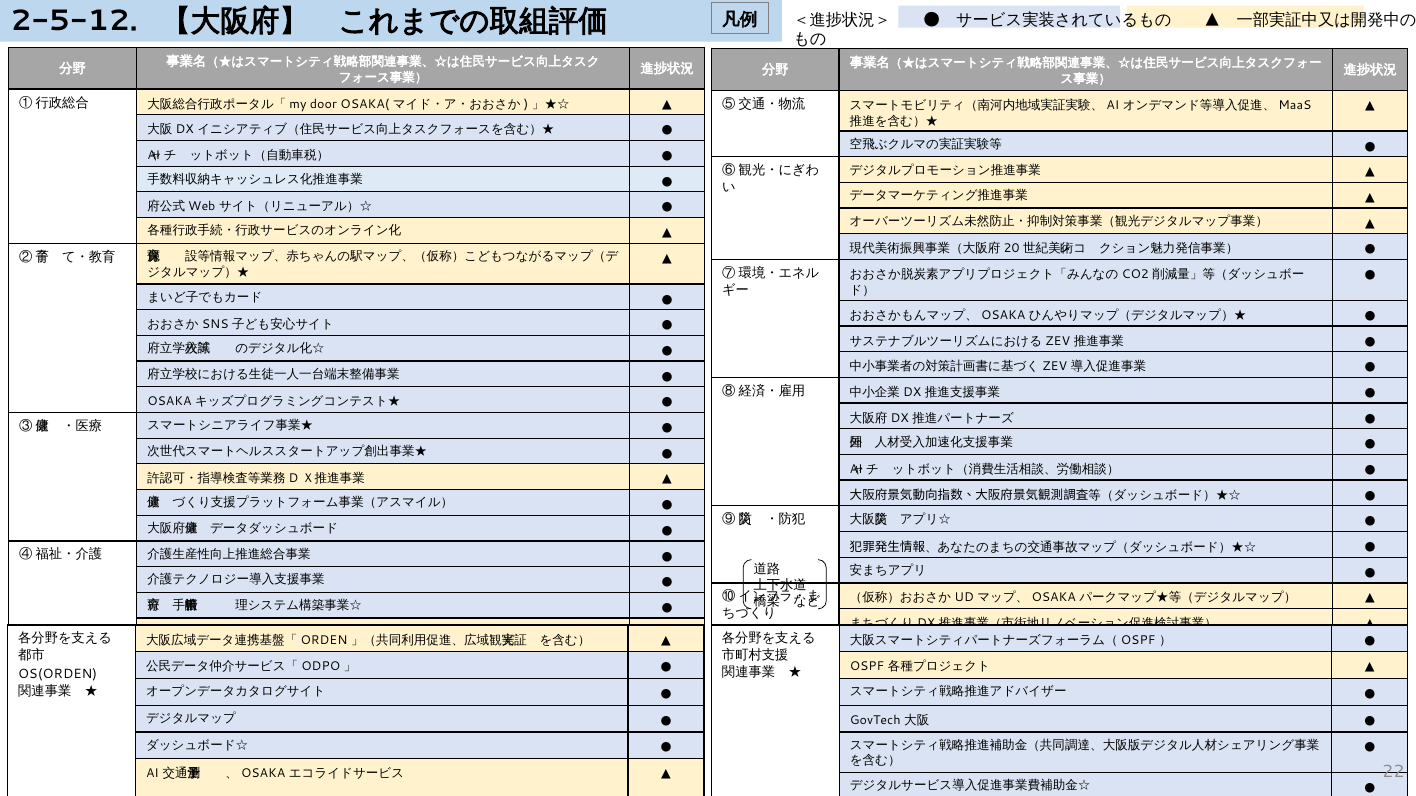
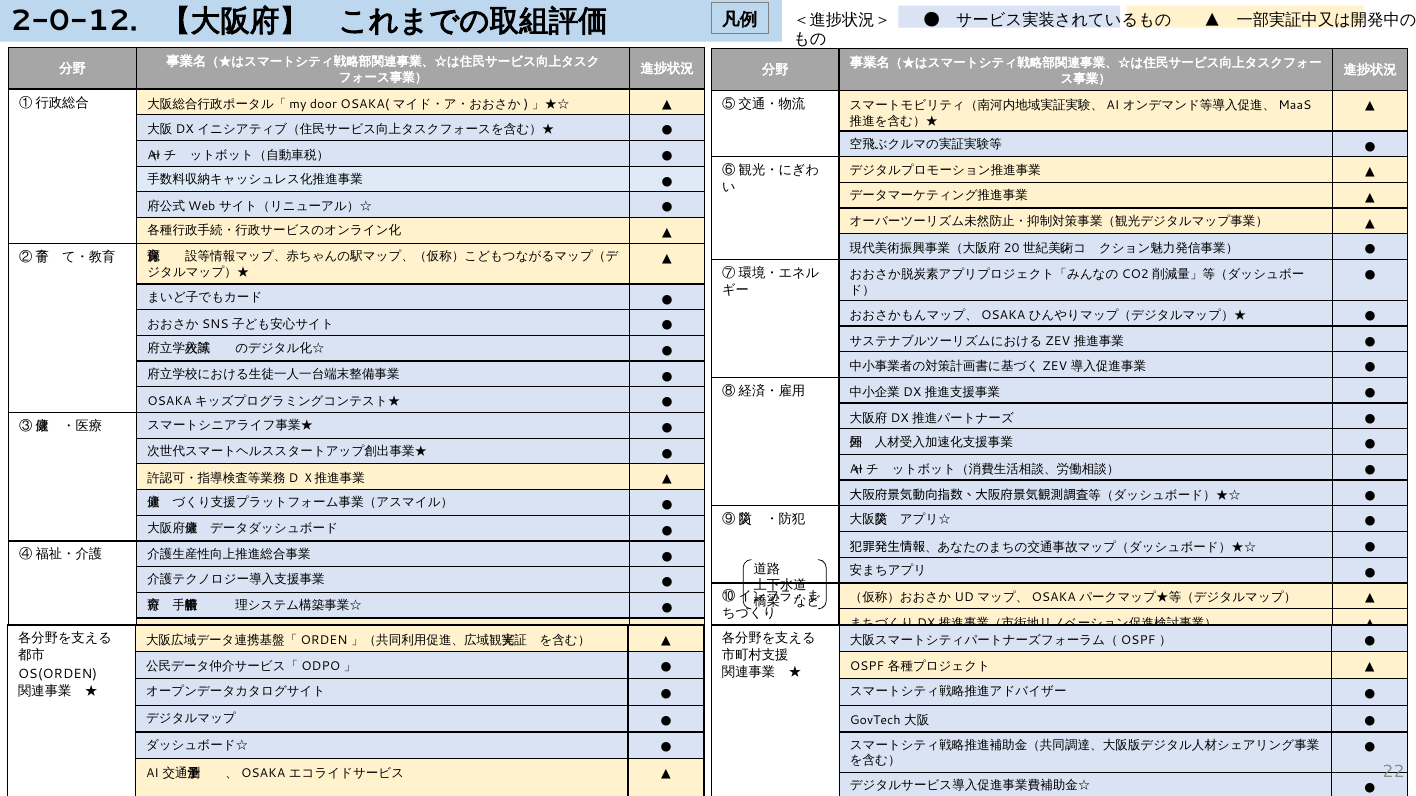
2-5-12: 2-5-12 -> 2-0-12 (74, 21)
